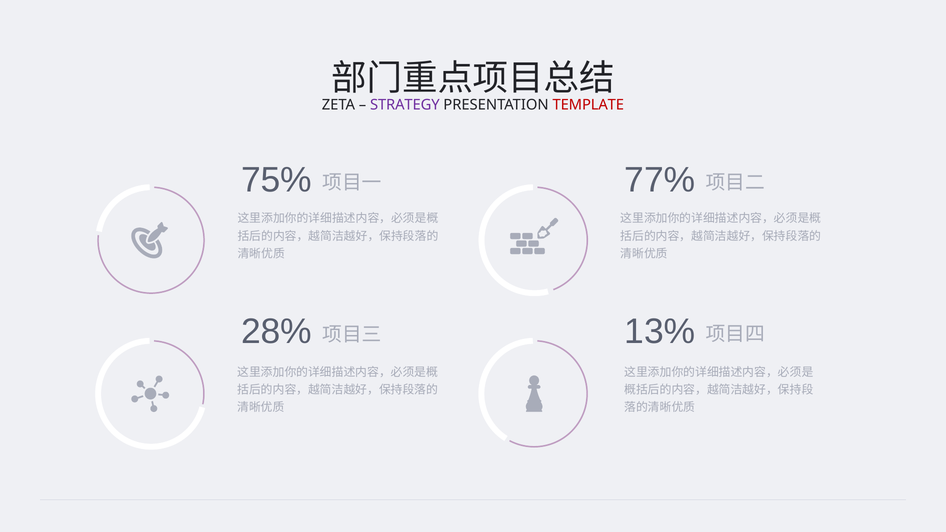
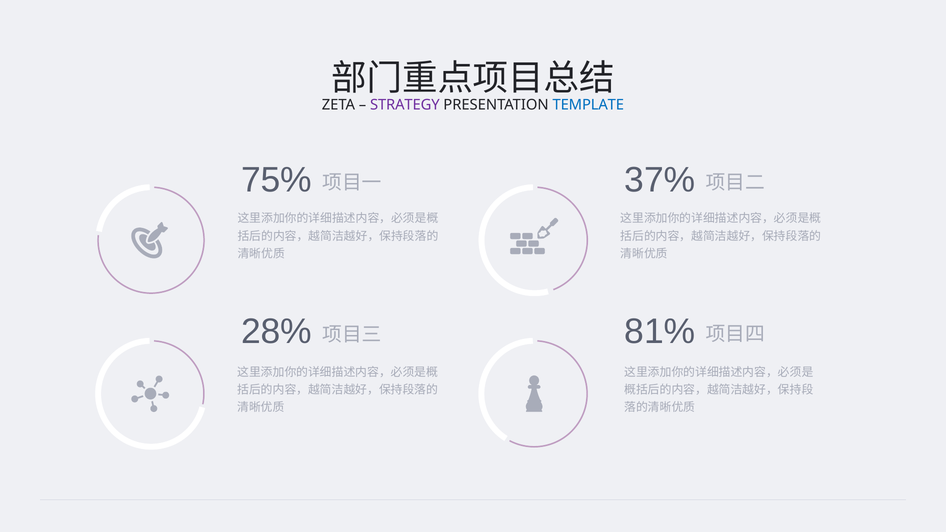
TEMPLATE colour: red -> blue (588, 105)
77%: 77% -> 37% (660, 180)
13%: 13% -> 81% (660, 332)
